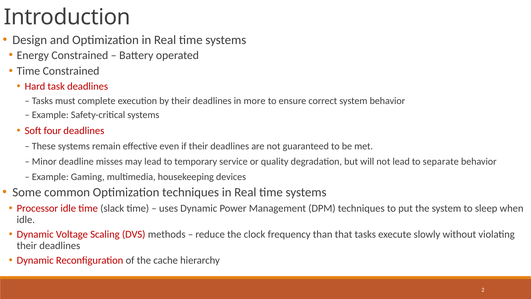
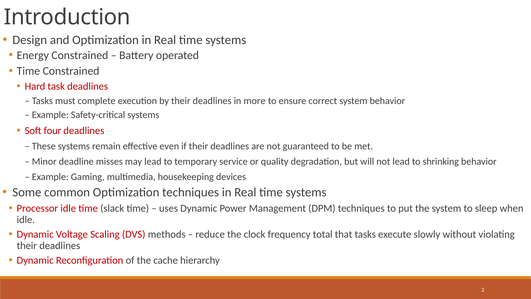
separate: separate -> shrinking (441, 161)
than: than -> total (323, 234)
